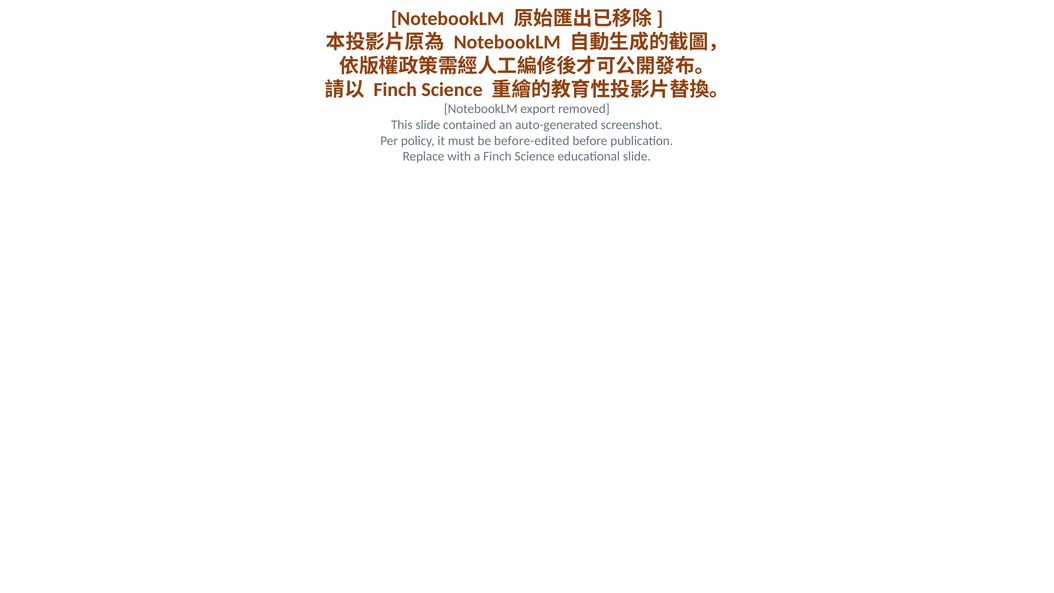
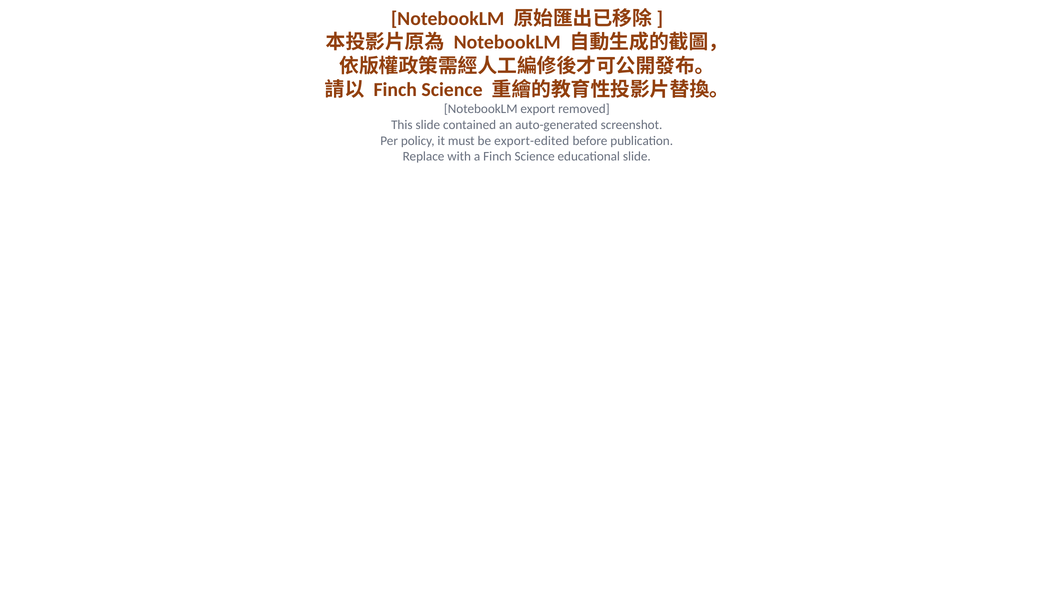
before-edited: before-edited -> export-edited (532, 141)
